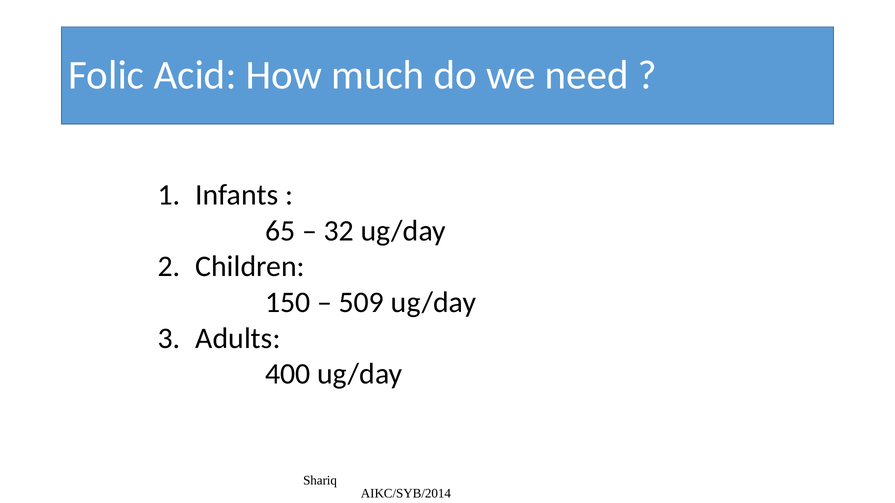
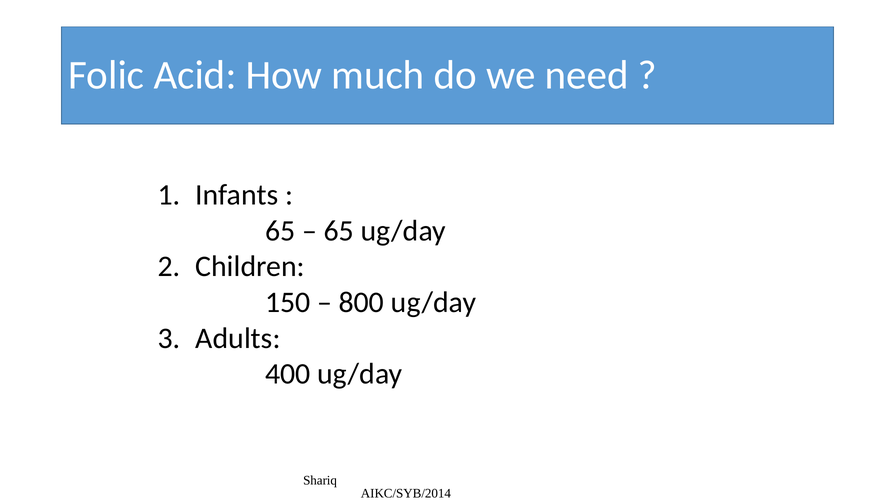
32: 32 -> 65 (339, 231)
509: 509 -> 800 (361, 303)
